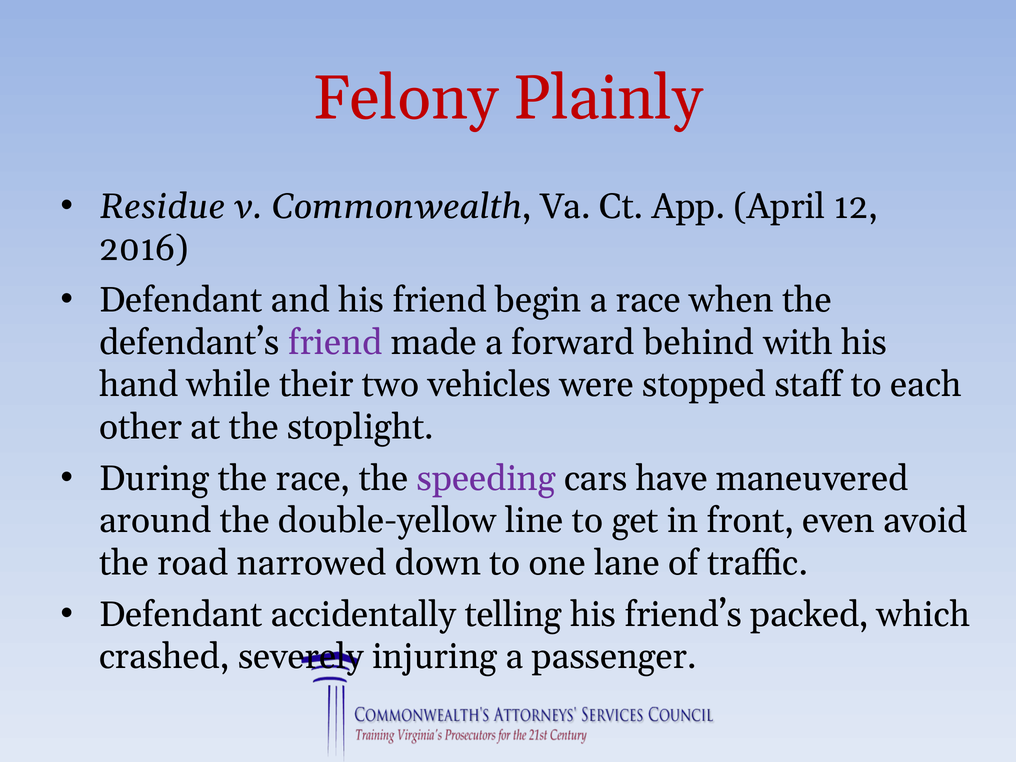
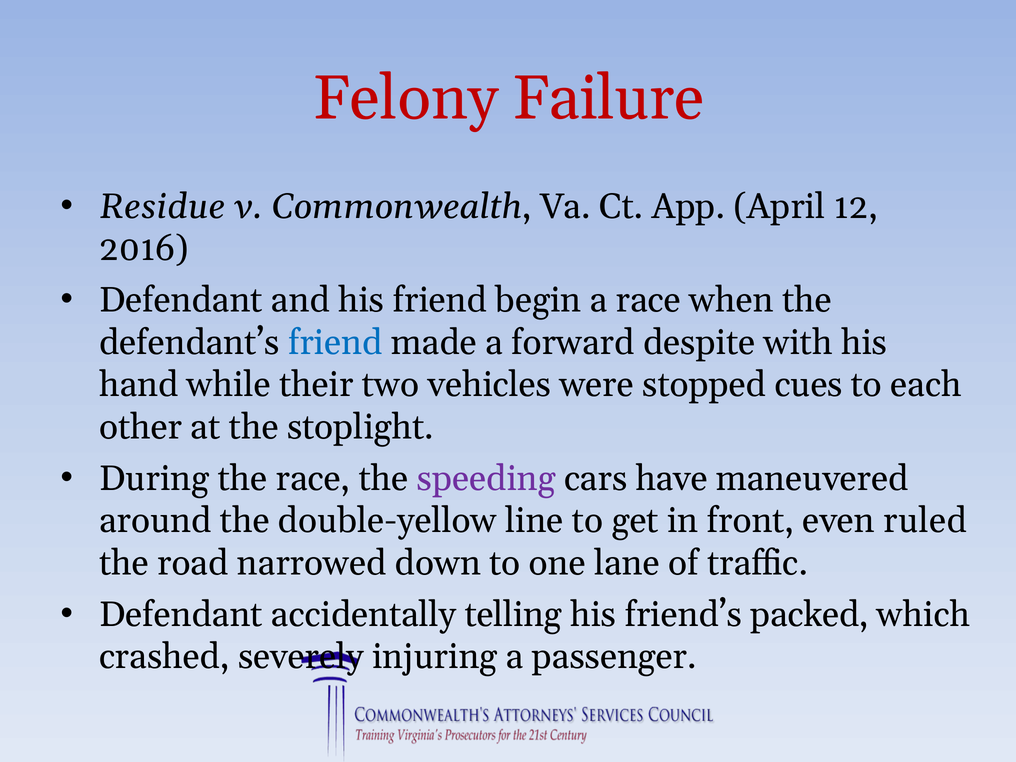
Plainly: Plainly -> Failure (608, 98)
friend colour: purple -> blue (335, 343)
behind: behind -> despite (699, 343)
staff: staff -> cues (809, 385)
avoid: avoid -> ruled (925, 521)
